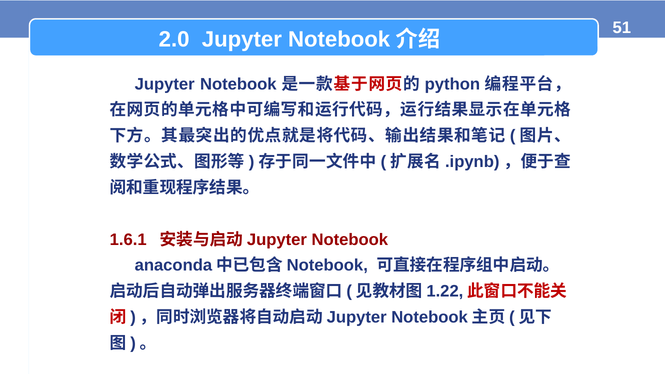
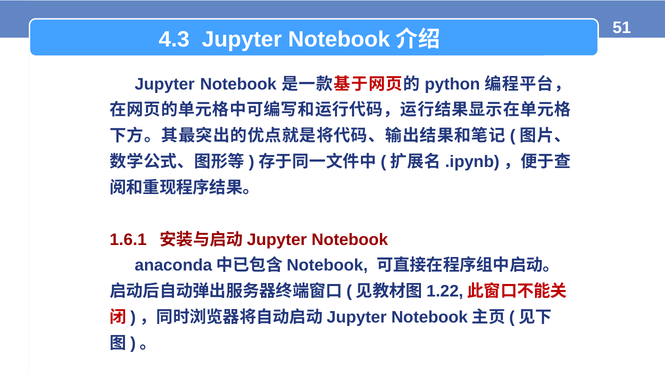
2.0: 2.0 -> 4.3 (174, 39)
